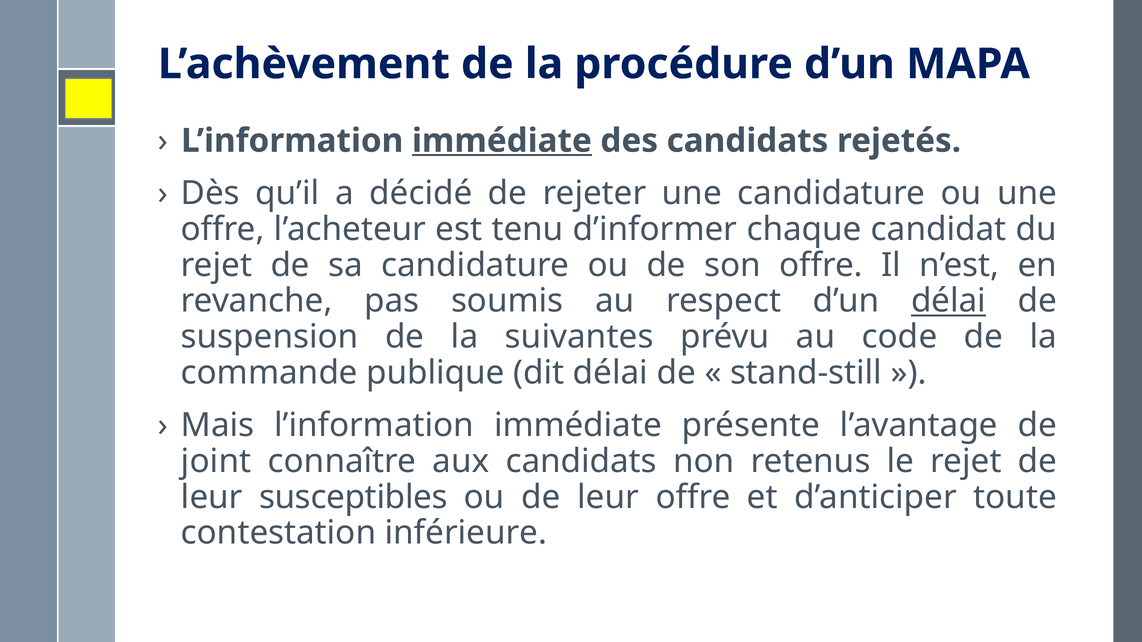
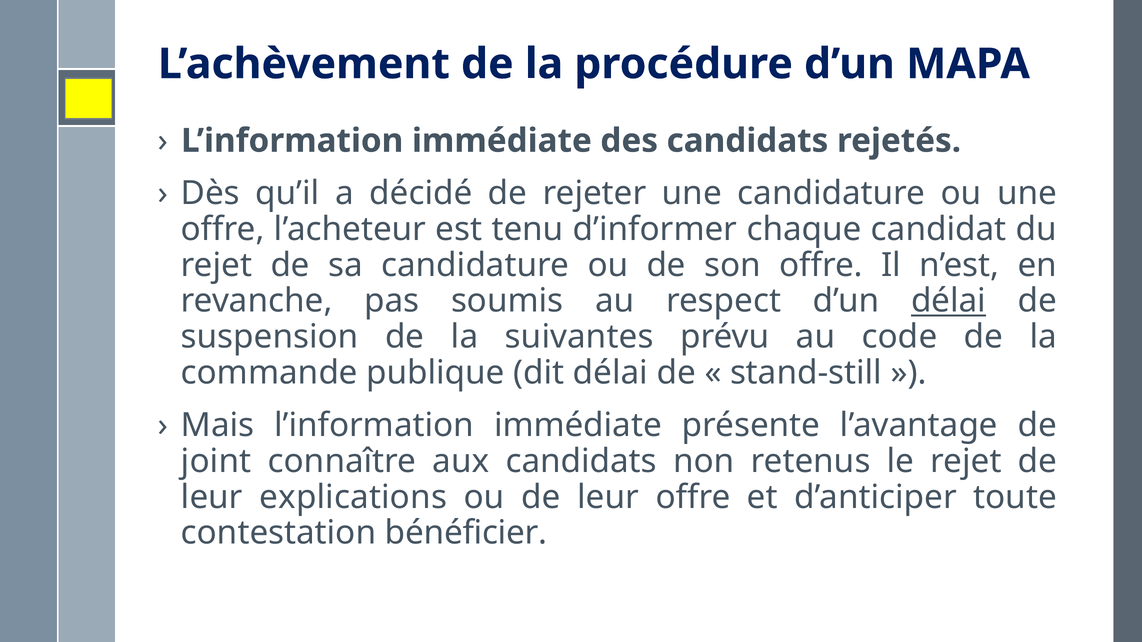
immédiate underline: present -> none (502, 141)
susceptibles: susceptibles -> explications (353, 498)
inférieure: inférieure -> bénéficier (466, 533)
